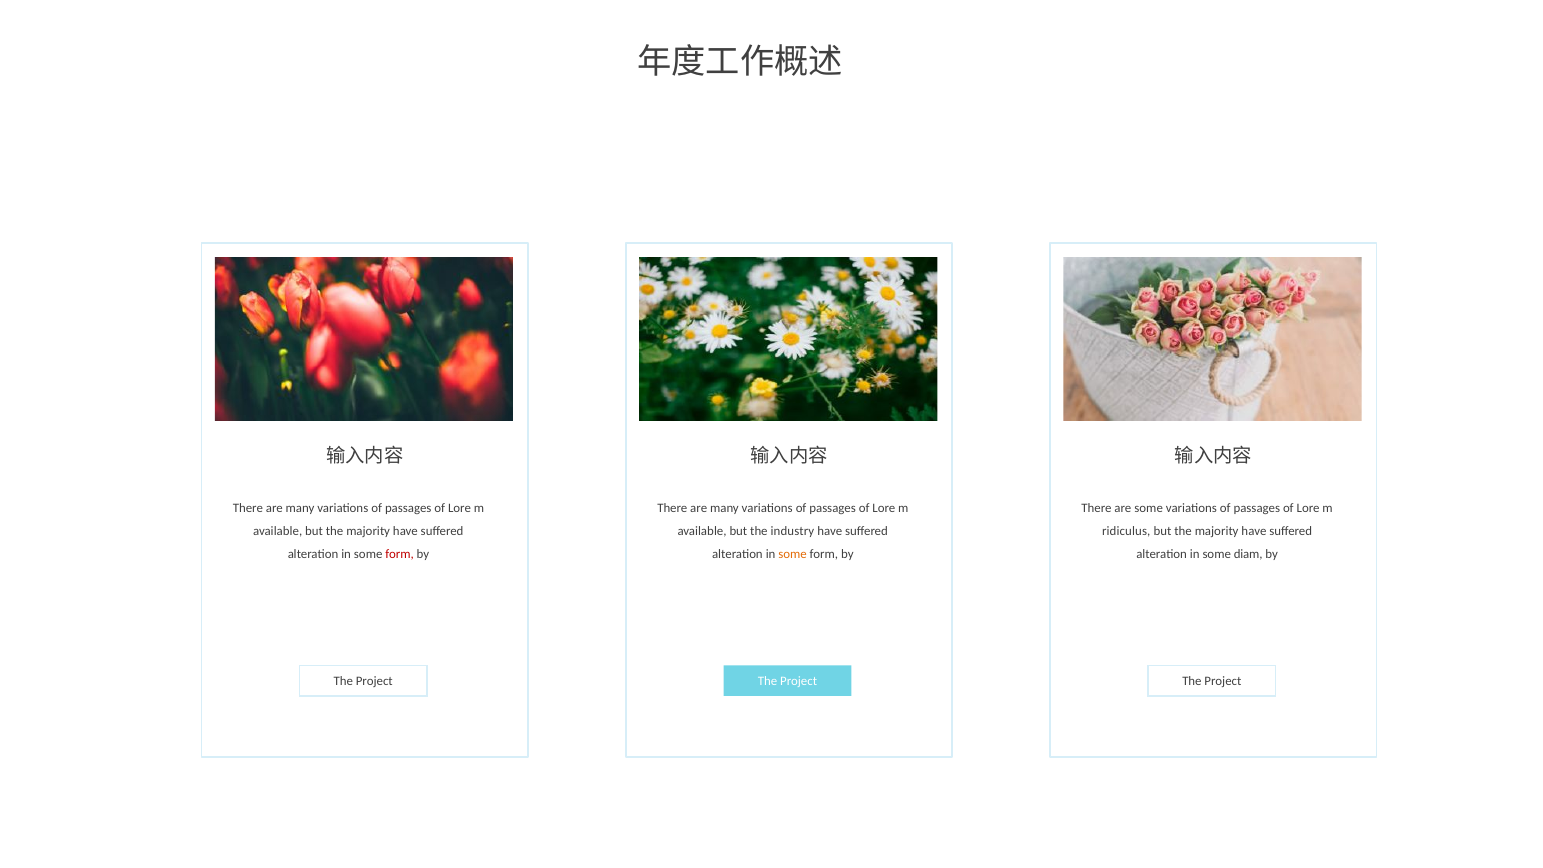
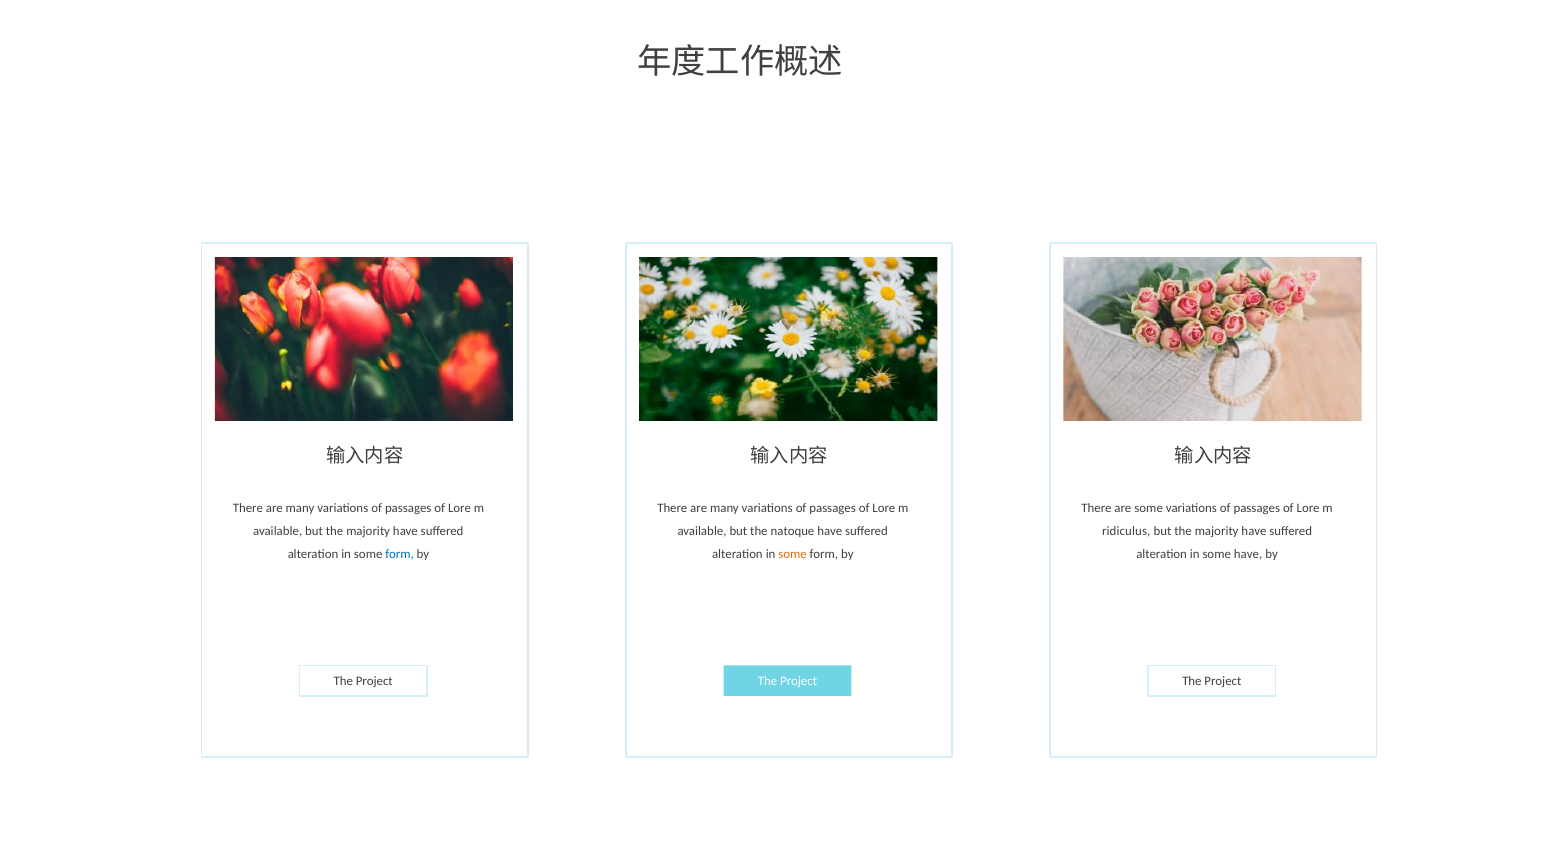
industry: industry -> natoque (793, 532)
form colour: red -> blue (400, 555)
some diam: diam -> have (1248, 555)
